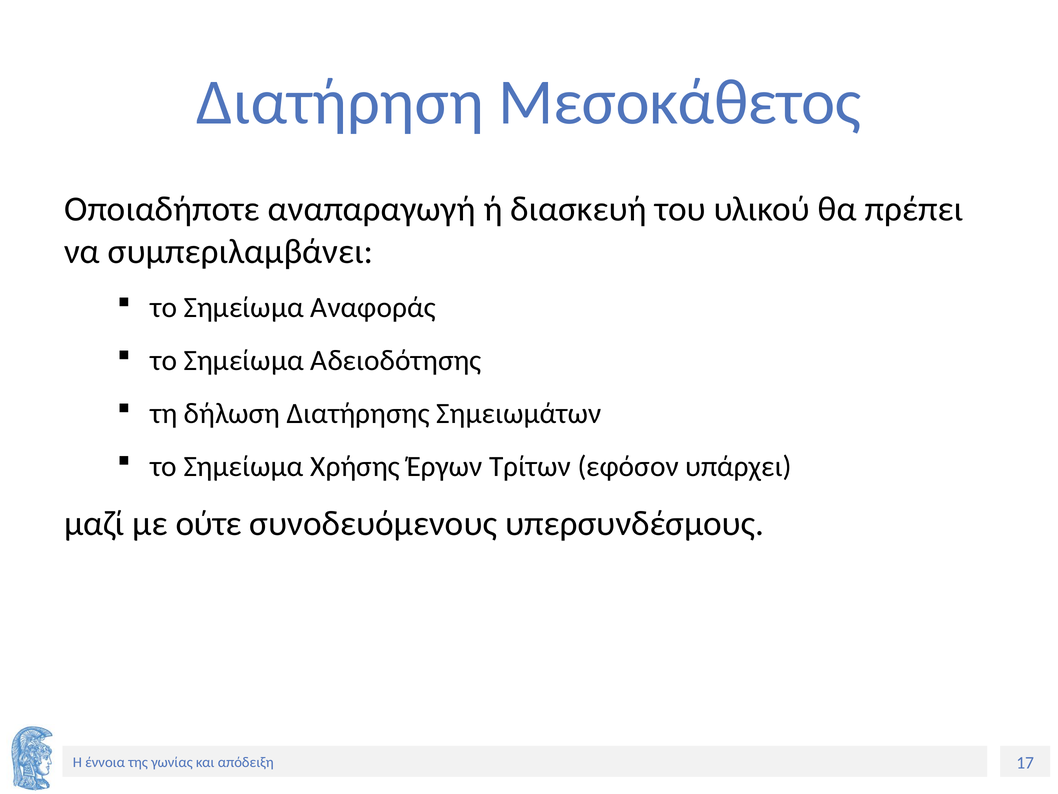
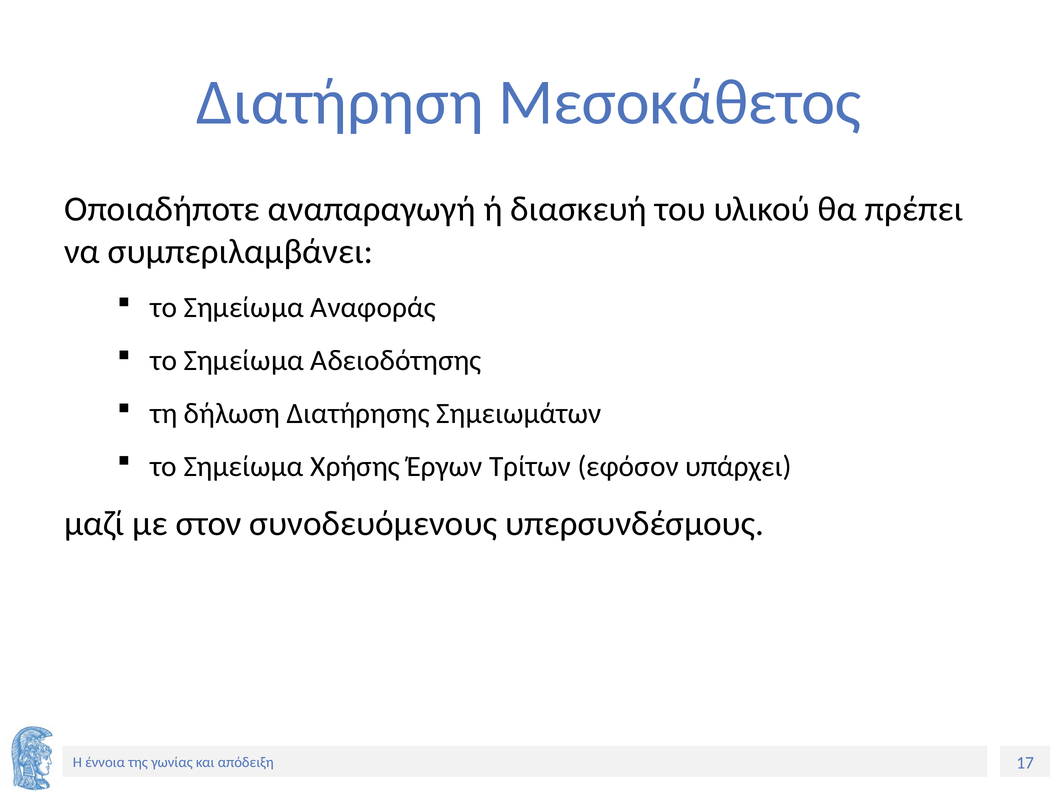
ούτε: ούτε -> στον (209, 523)
